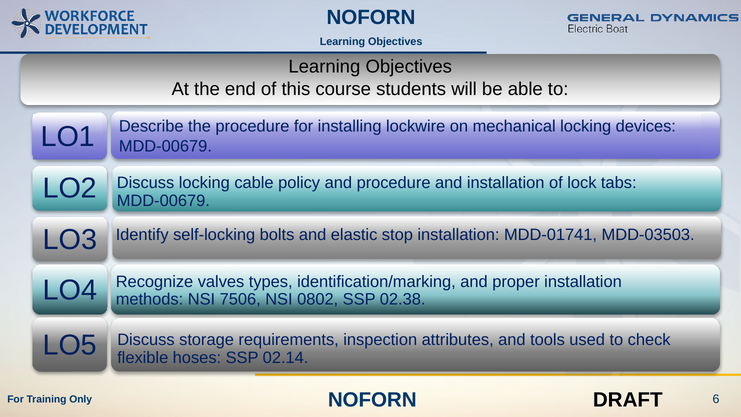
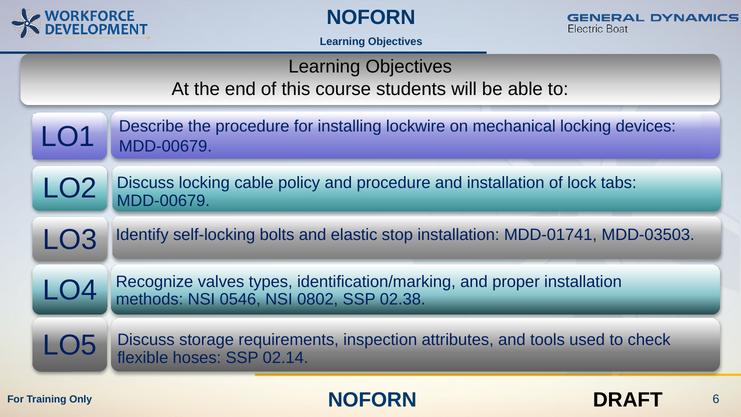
7506: 7506 -> 0546 (240, 299)
